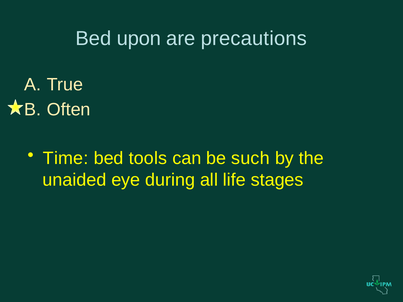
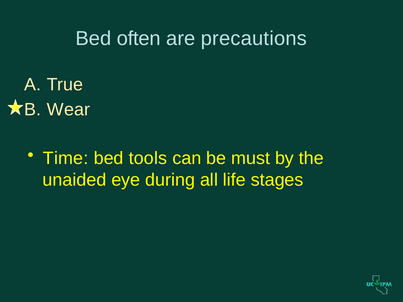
upon: upon -> often (139, 39)
Often: Often -> Wear (69, 110)
such: such -> must (251, 158)
